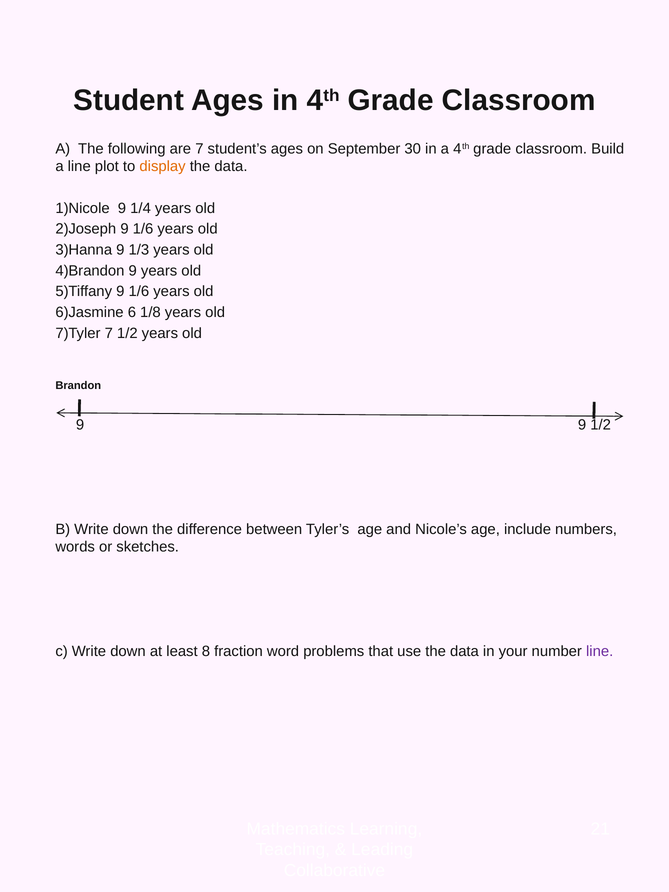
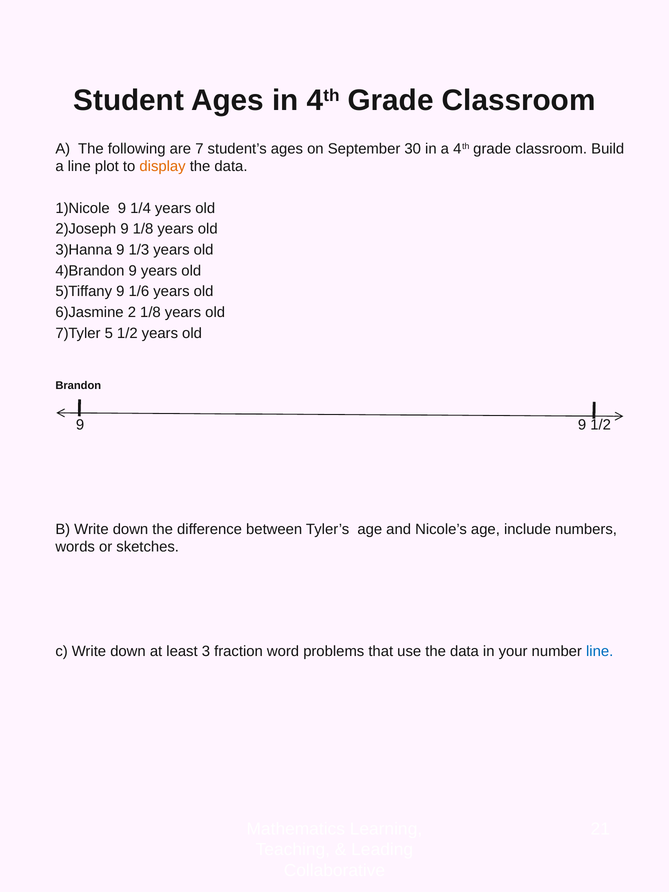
1/6: 1/6 -> 1/8 (143, 229)
6: 6 -> 2 (132, 312)
7: 7 -> 5 (109, 333)
8: 8 -> 3 (206, 651)
line colour: purple -> blue (600, 651)
